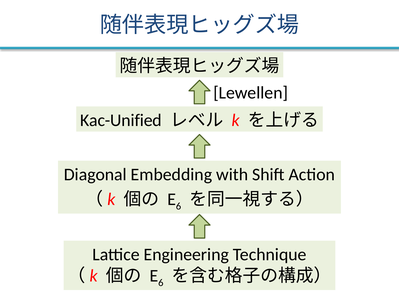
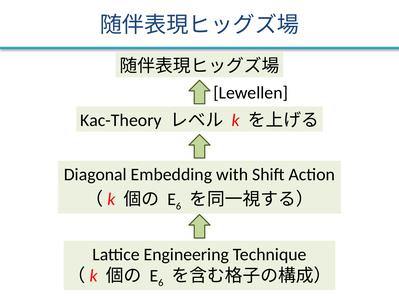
Kac-Unified: Kac-Unified -> Kac-Theory (121, 120)
